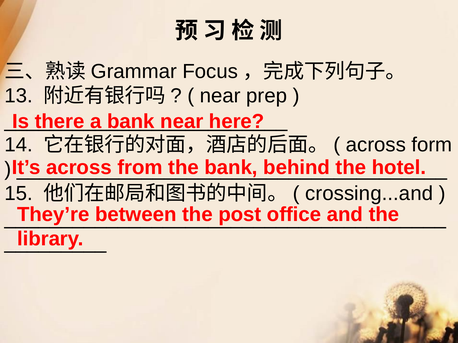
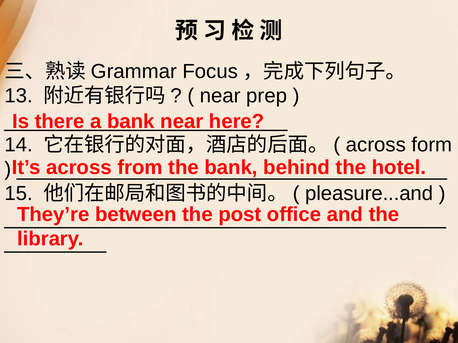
crossing...and: crossing...and -> pleasure...and (369, 194)
